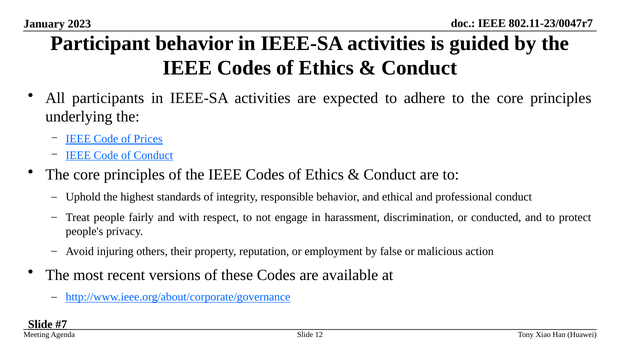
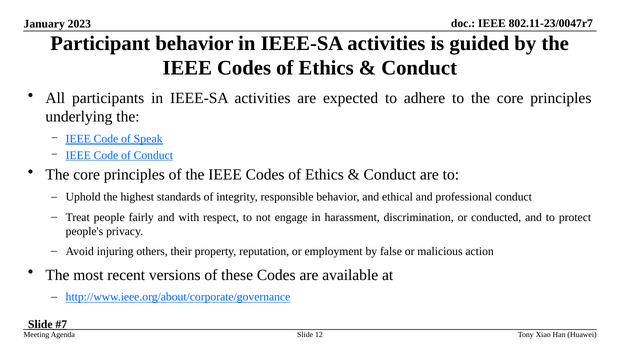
Prices: Prices -> Speak (148, 139)
